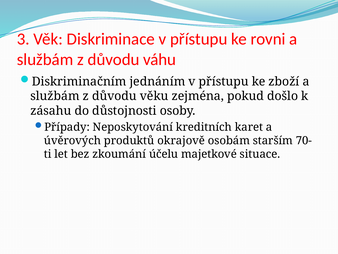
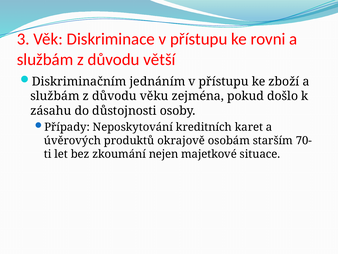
váhu: váhu -> větší (159, 59)
účelu: účelu -> nejen (164, 154)
